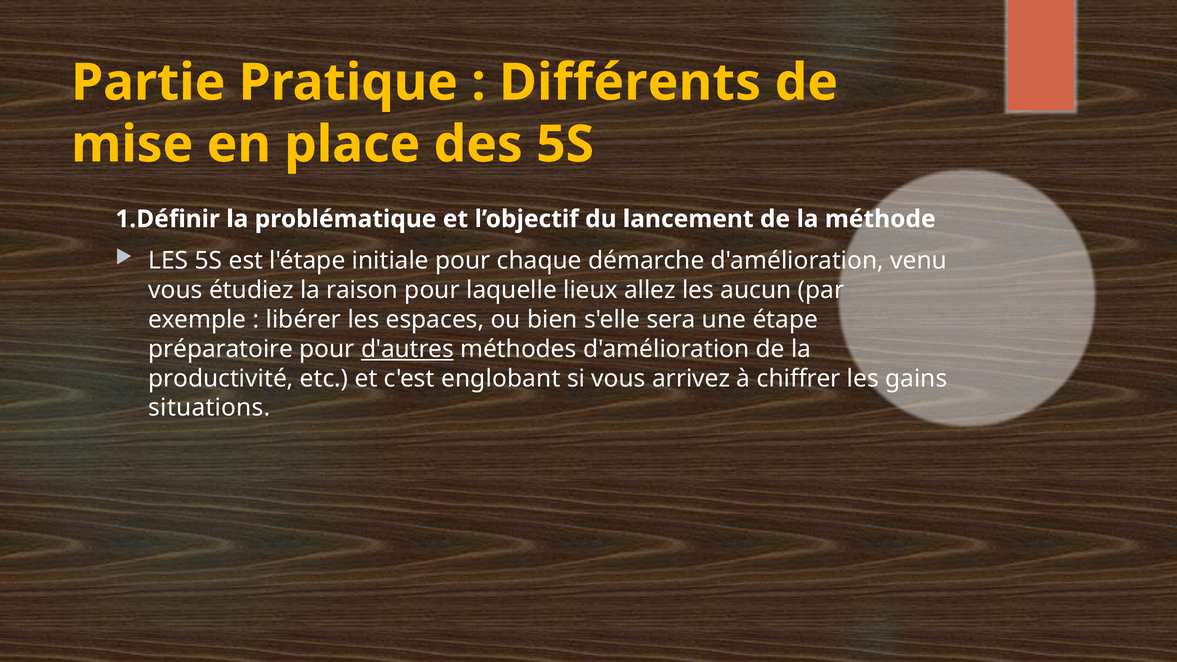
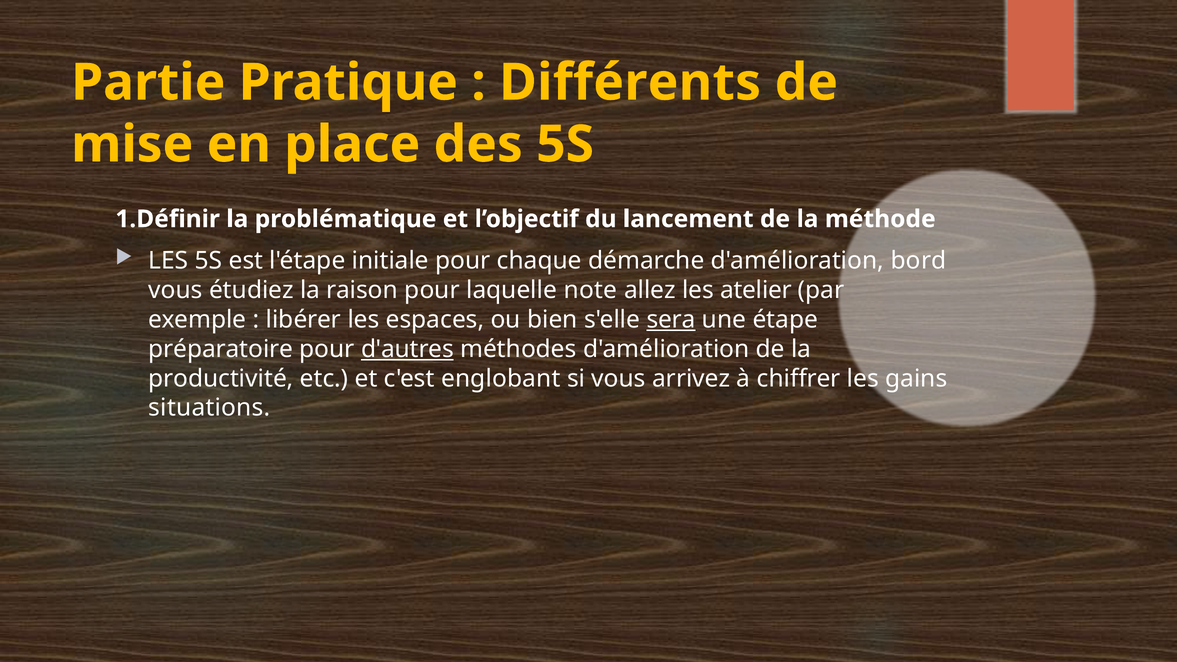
venu: venu -> bord (919, 261)
lieux: lieux -> note (590, 290)
aucun: aucun -> atelier (756, 290)
sera underline: none -> present (671, 320)
